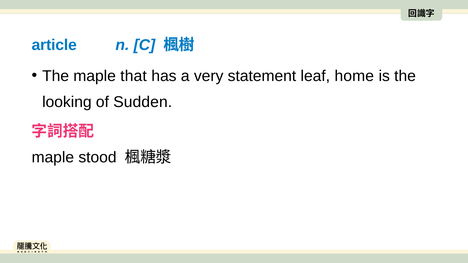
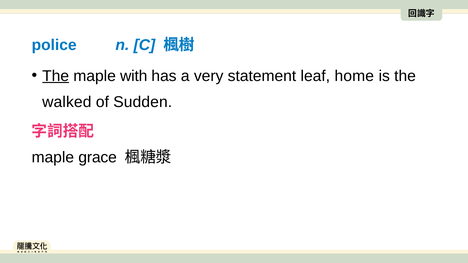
article: article -> police (54, 45)
The underline: none -> present (56, 76)
that: that -> with (134, 76)
looking: looking -> walked (67, 102)
stood: stood -> grace (98, 158)
